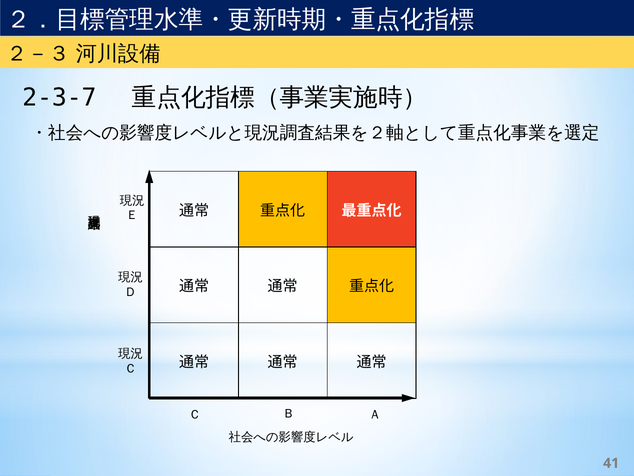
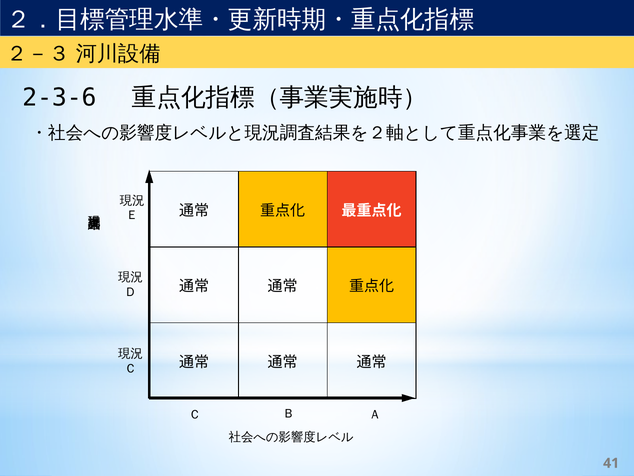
2-3-7: 2-3-7 -> 2-3-6 (59, 98)
